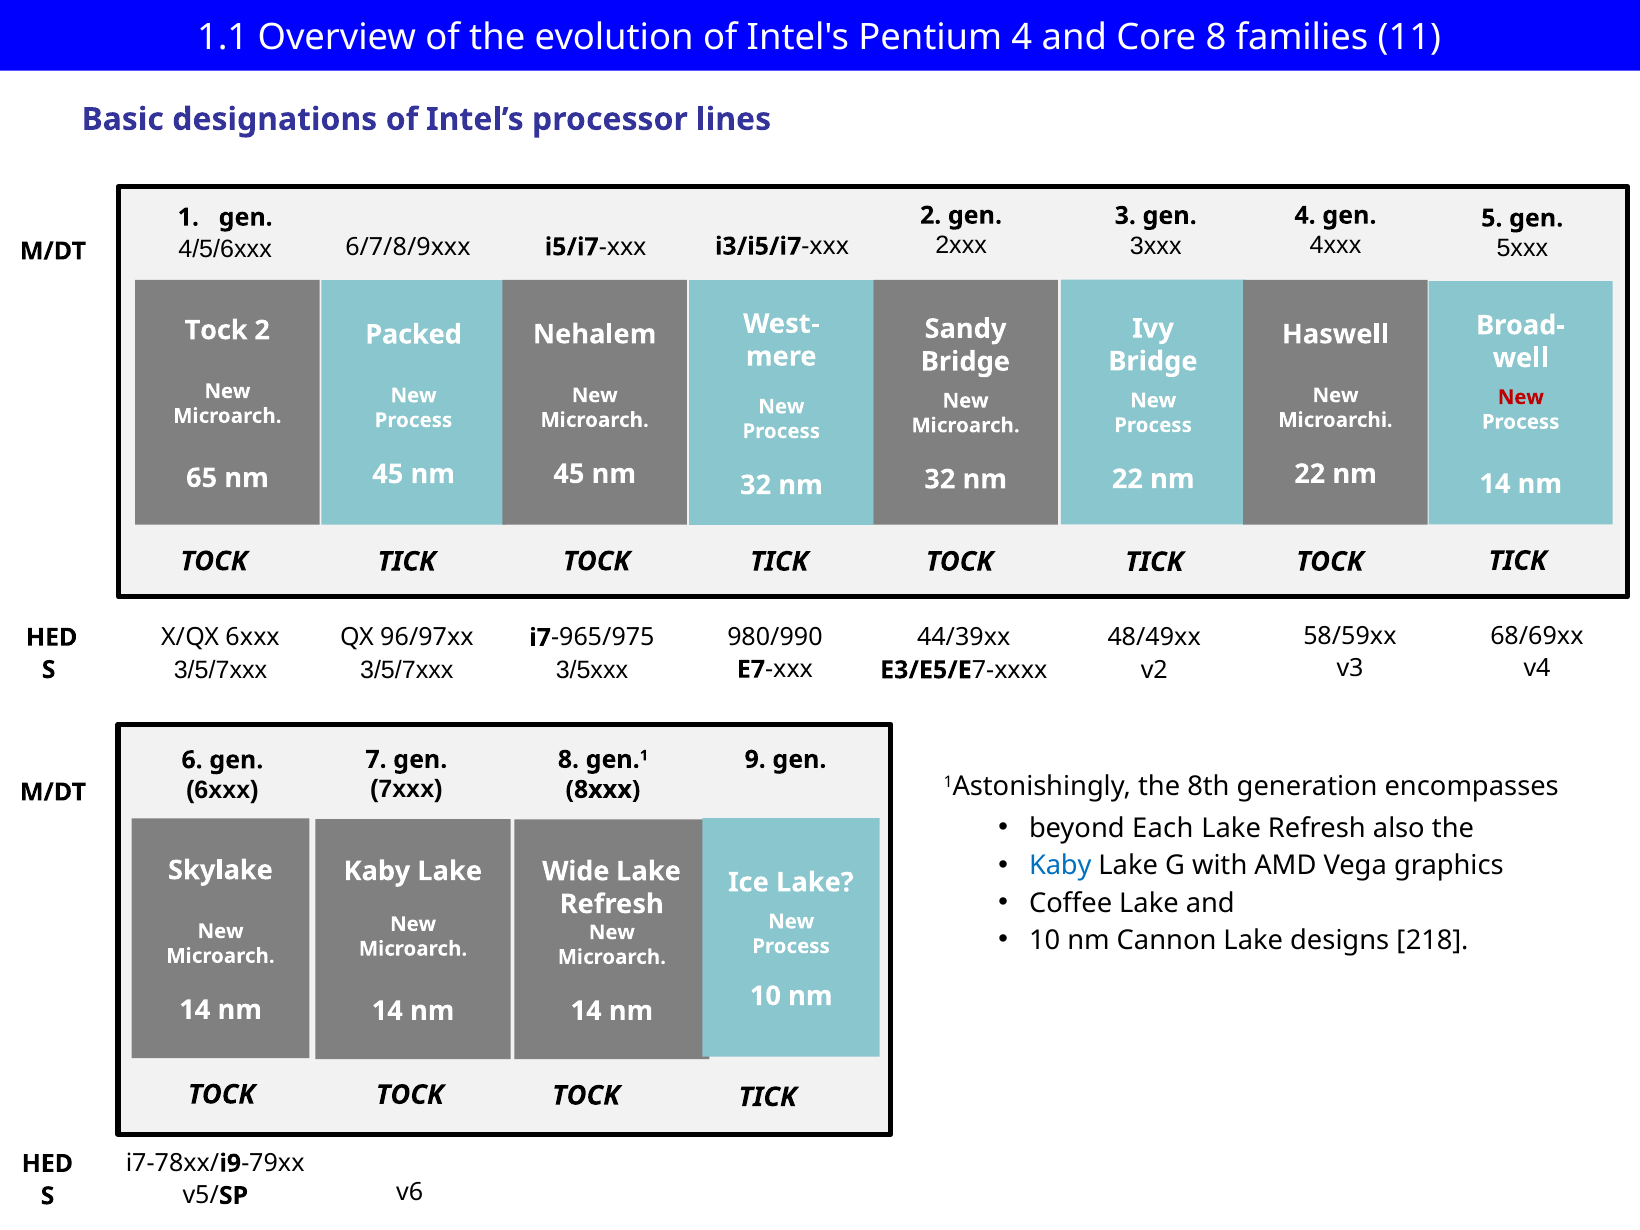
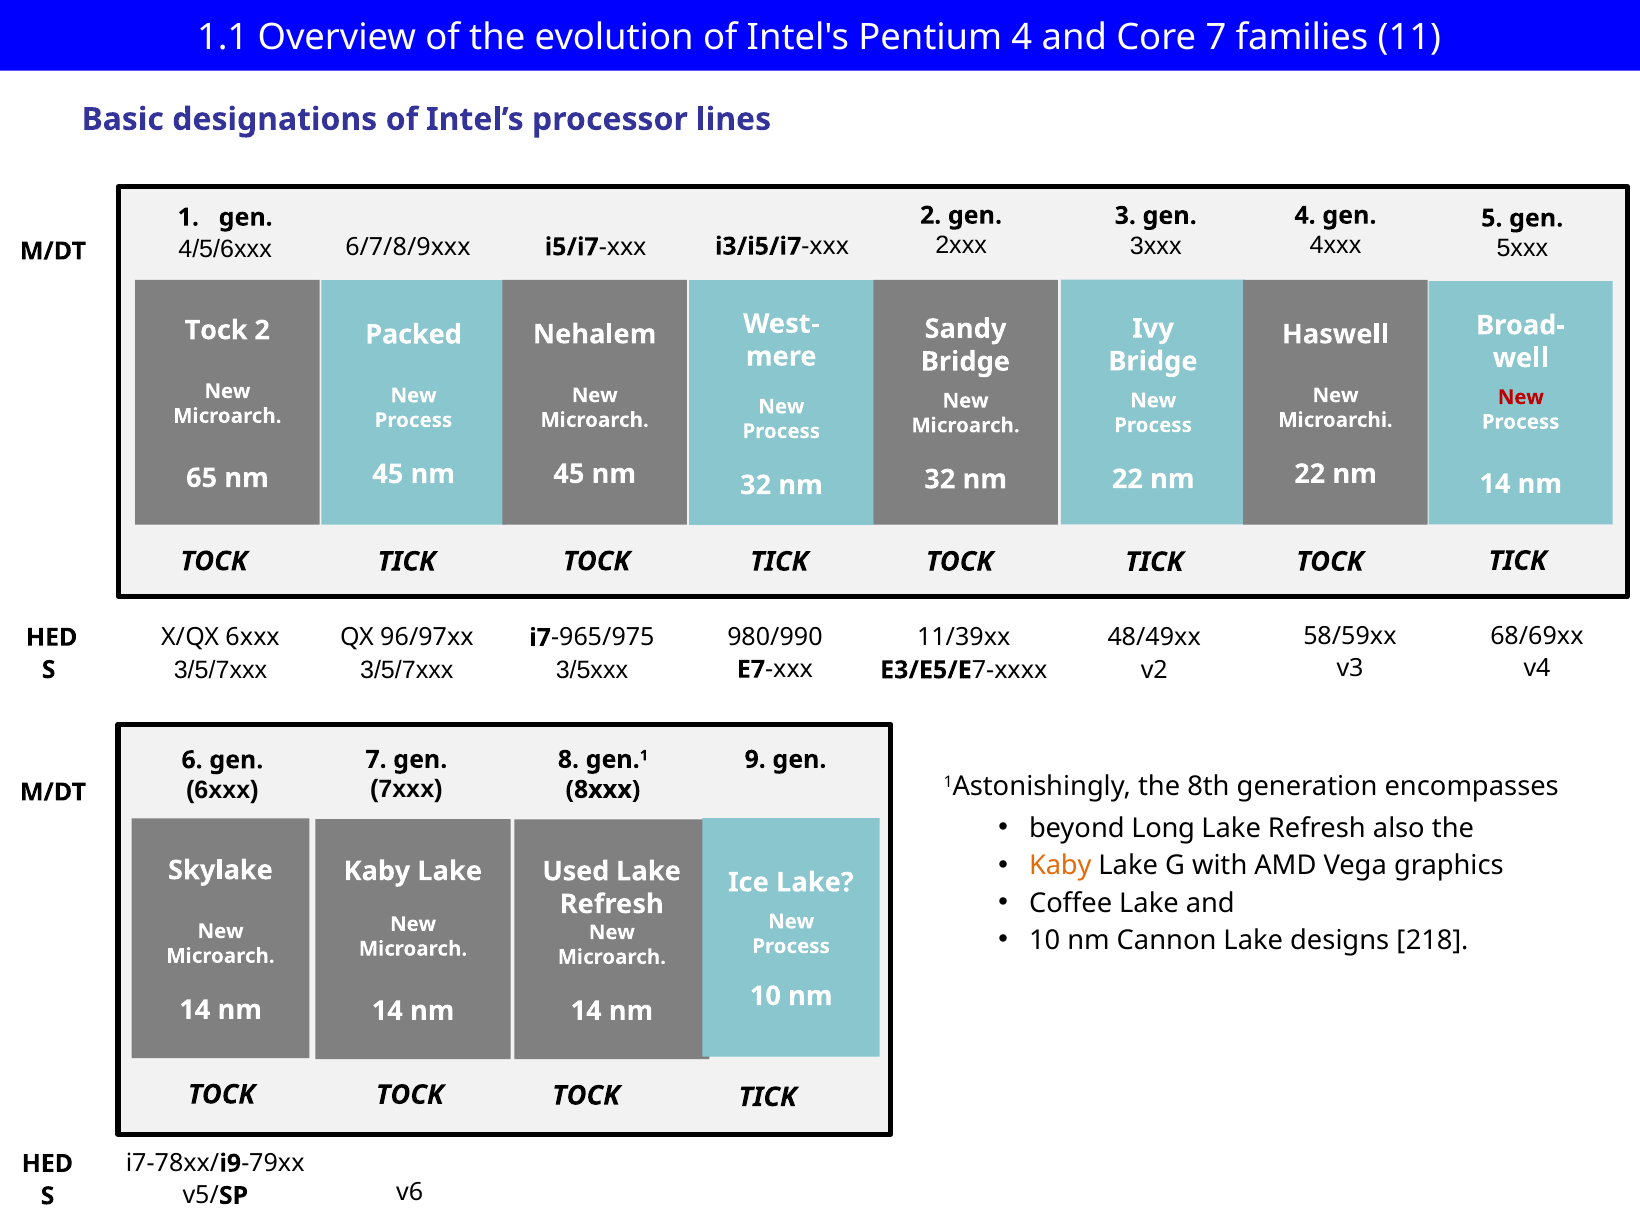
Core 8: 8 -> 7 (1216, 38)
44/39xx: 44/39xx -> 11/39xx (964, 638)
Each: Each -> Long (1163, 828)
Kaby colour: blue -> orange (1060, 866)
Wide: Wide -> Used (576, 871)
